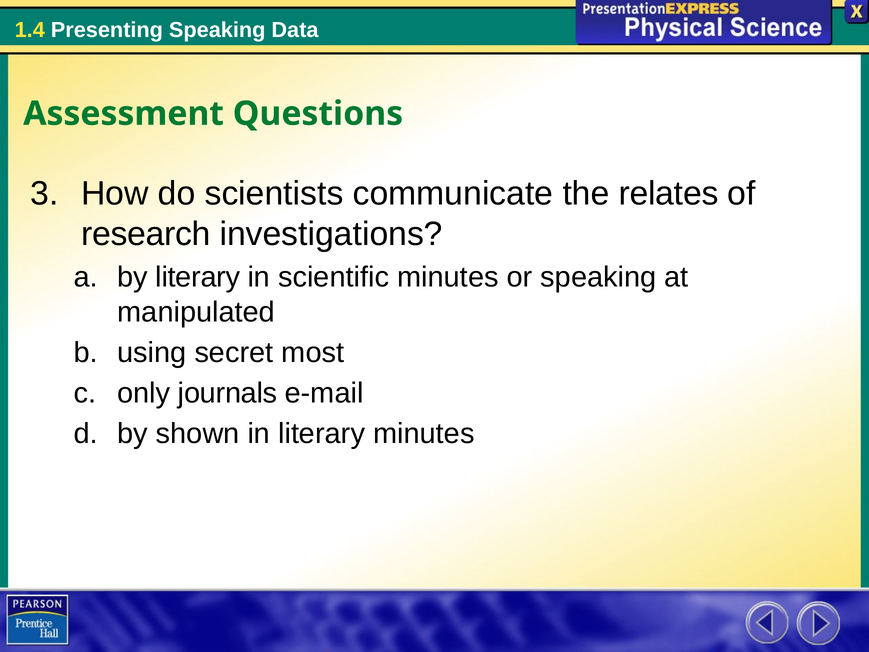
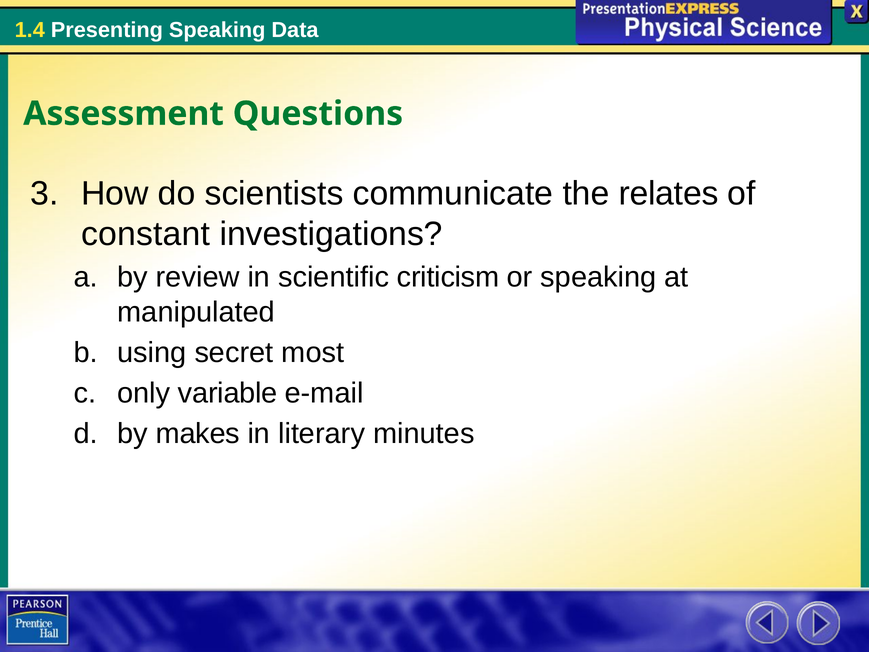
research: research -> constant (146, 234)
by literary: literary -> review (198, 277)
scientific minutes: minutes -> criticism (448, 277)
journals: journals -> variable (228, 393)
shown: shown -> makes (198, 434)
